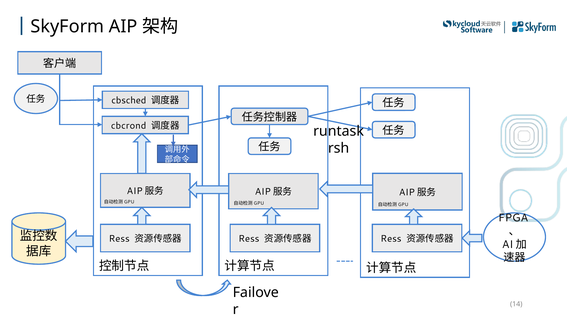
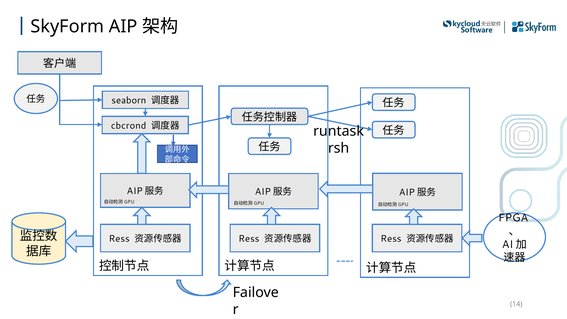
cbsched: cbsched -> seaborn (129, 100)
